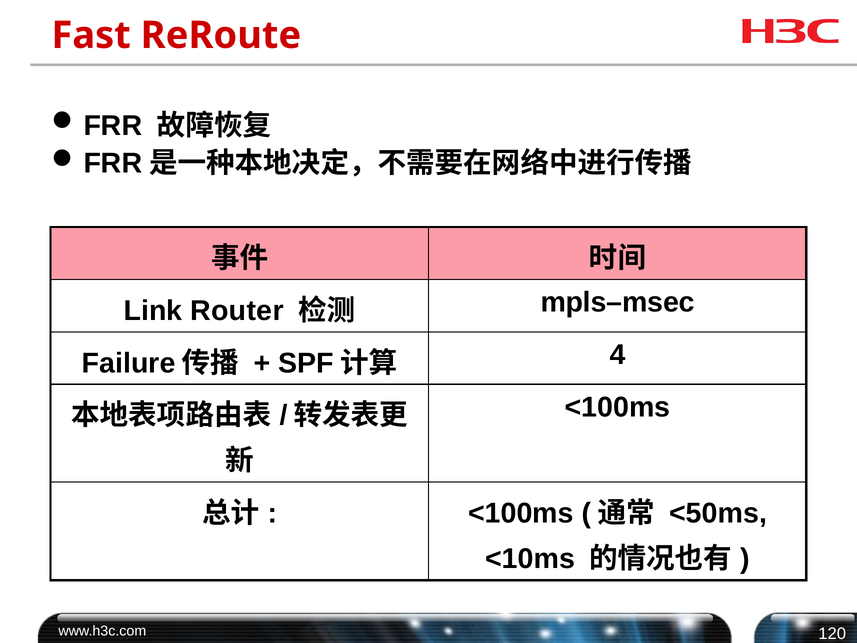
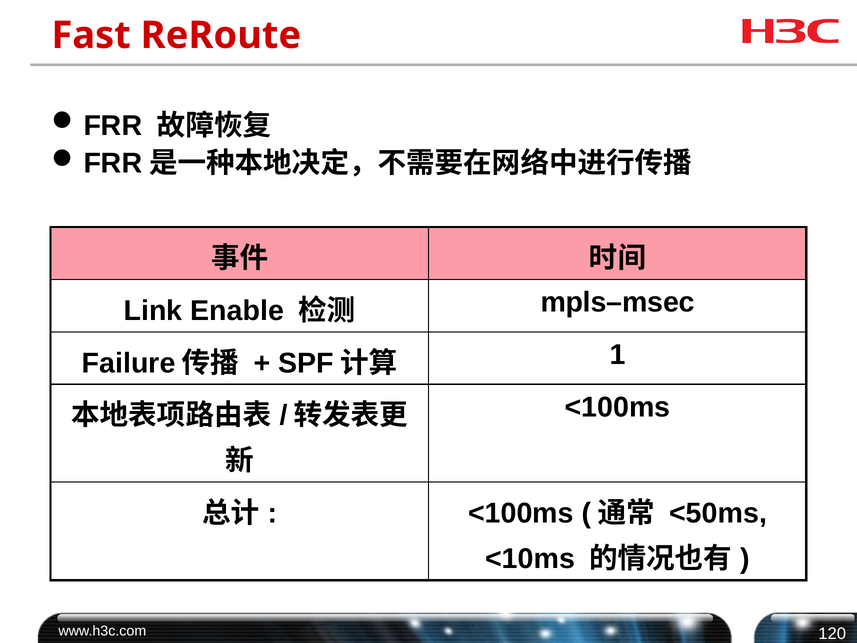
Router: Router -> Enable (237, 311)
4: 4 -> 1 (618, 355)
